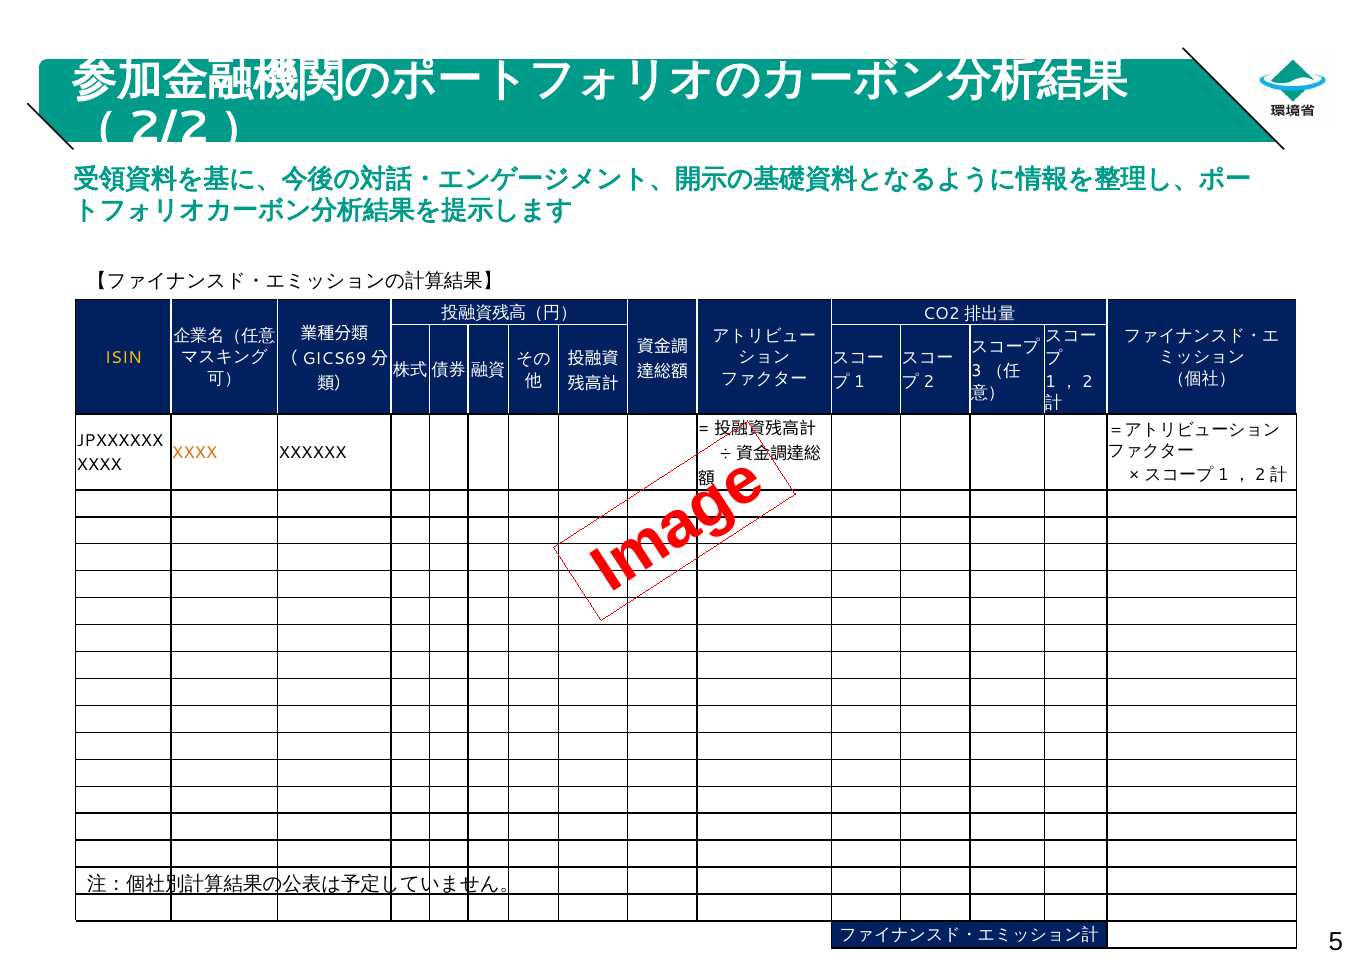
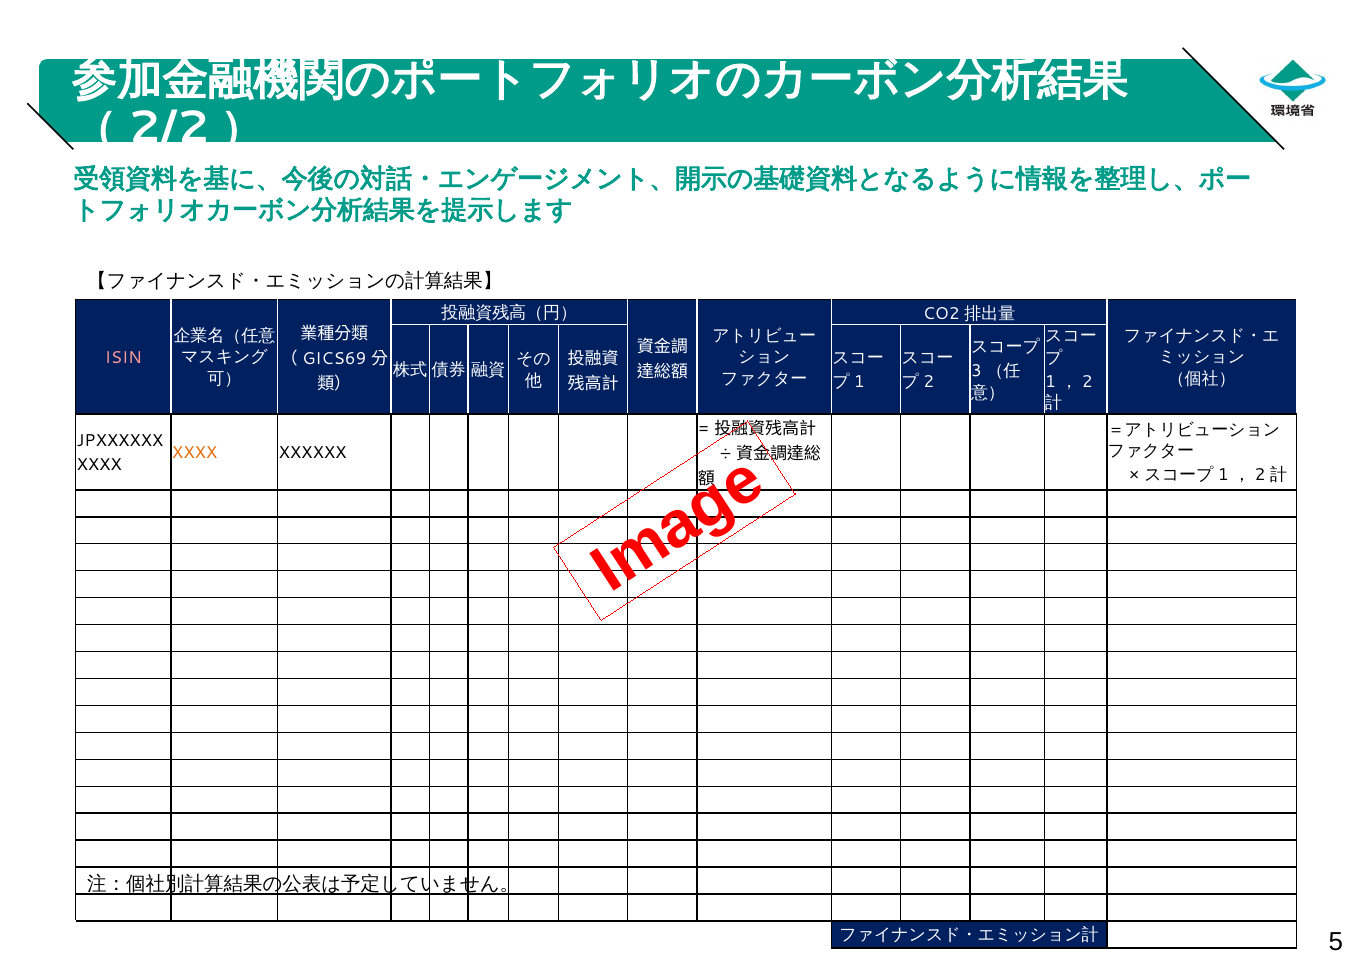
ISIN colour: yellow -> pink (123, 358)
